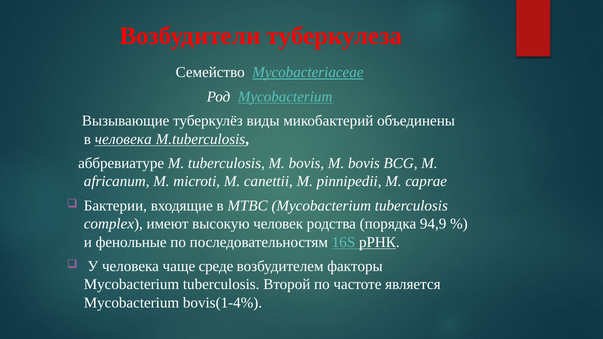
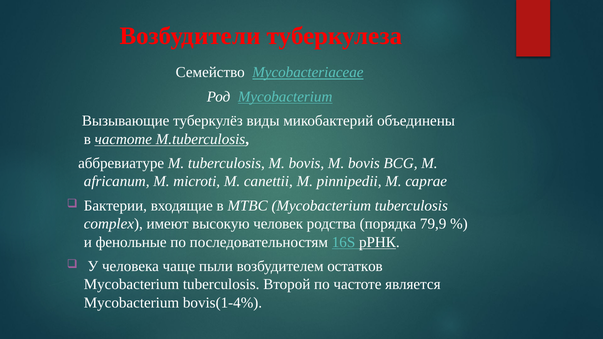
в человека: человека -> частоте (123, 139)
94,9: 94,9 -> 79,9 (433, 224)
среде: среде -> пыли (216, 267)
факторы: факторы -> остатков (355, 267)
